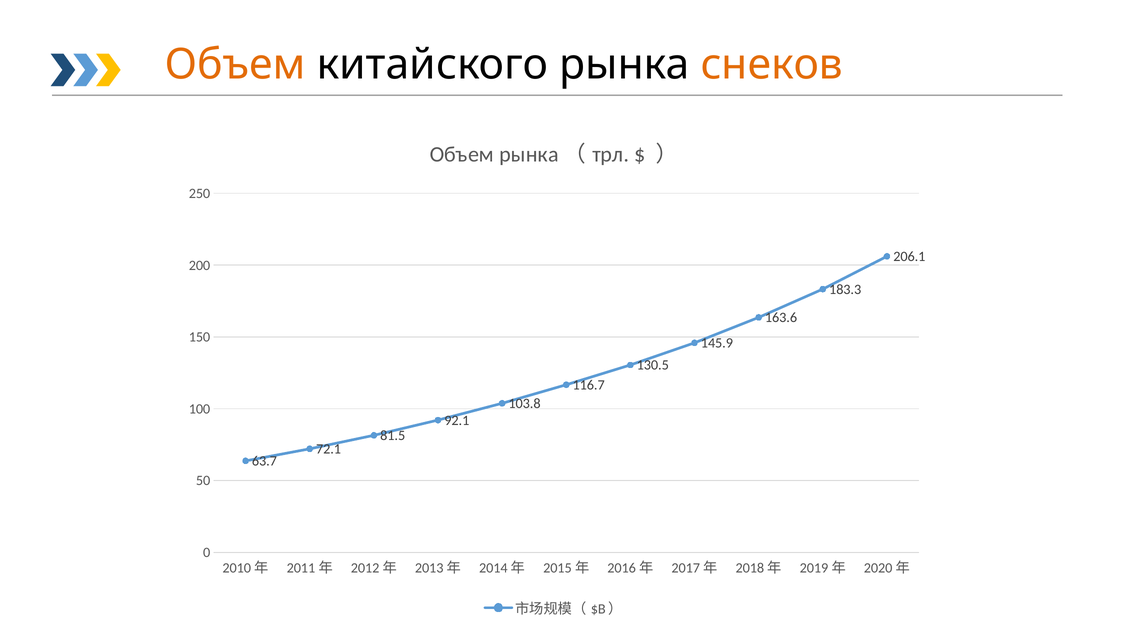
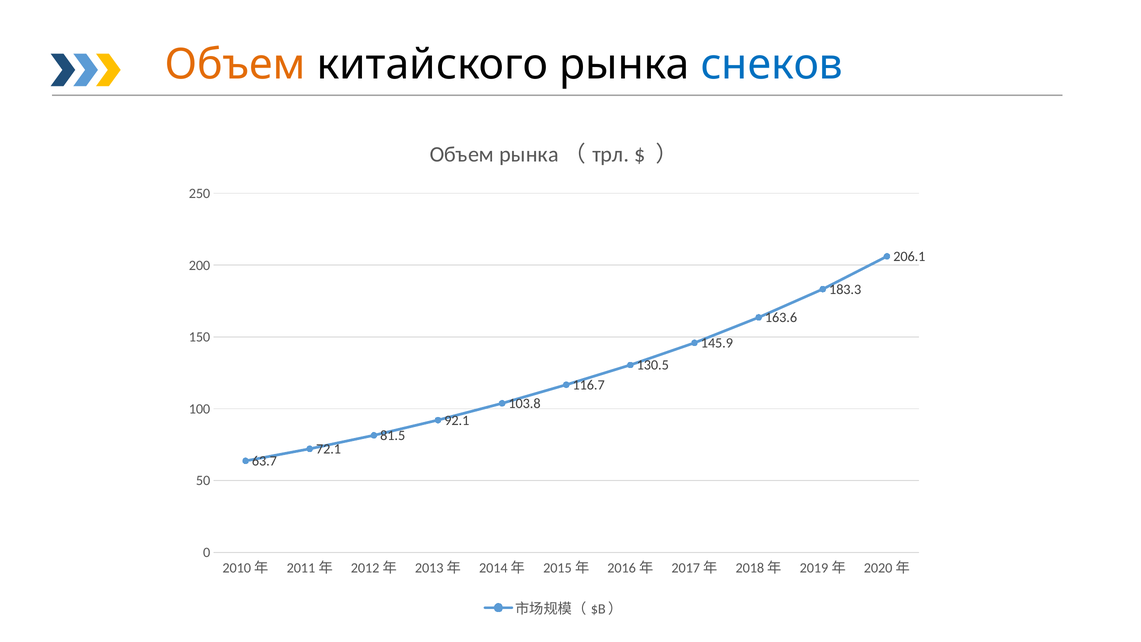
снеков colour: orange -> blue (772, 64)
